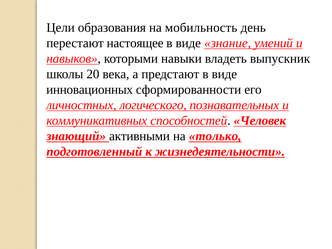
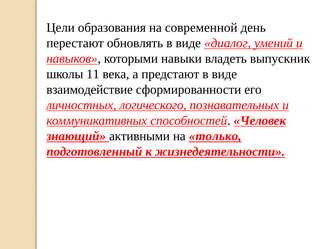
мобильность: мобильность -> современной (201, 28)
настоящее: настоящее -> обновлять (135, 43)
знание: знание -> диалог (228, 43)
20: 20 -> 11 (93, 74)
инновационных: инновационных -> взаимодействие (90, 90)
